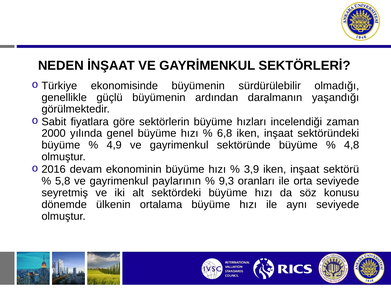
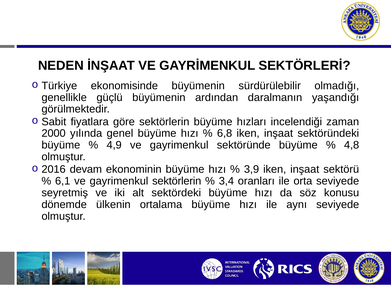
5,8: 5,8 -> 6,1 (63, 181)
gayrimenkul paylarının: paylarının -> sektörlerin (177, 181)
9,3: 9,3 -> 3,4 (226, 181)
